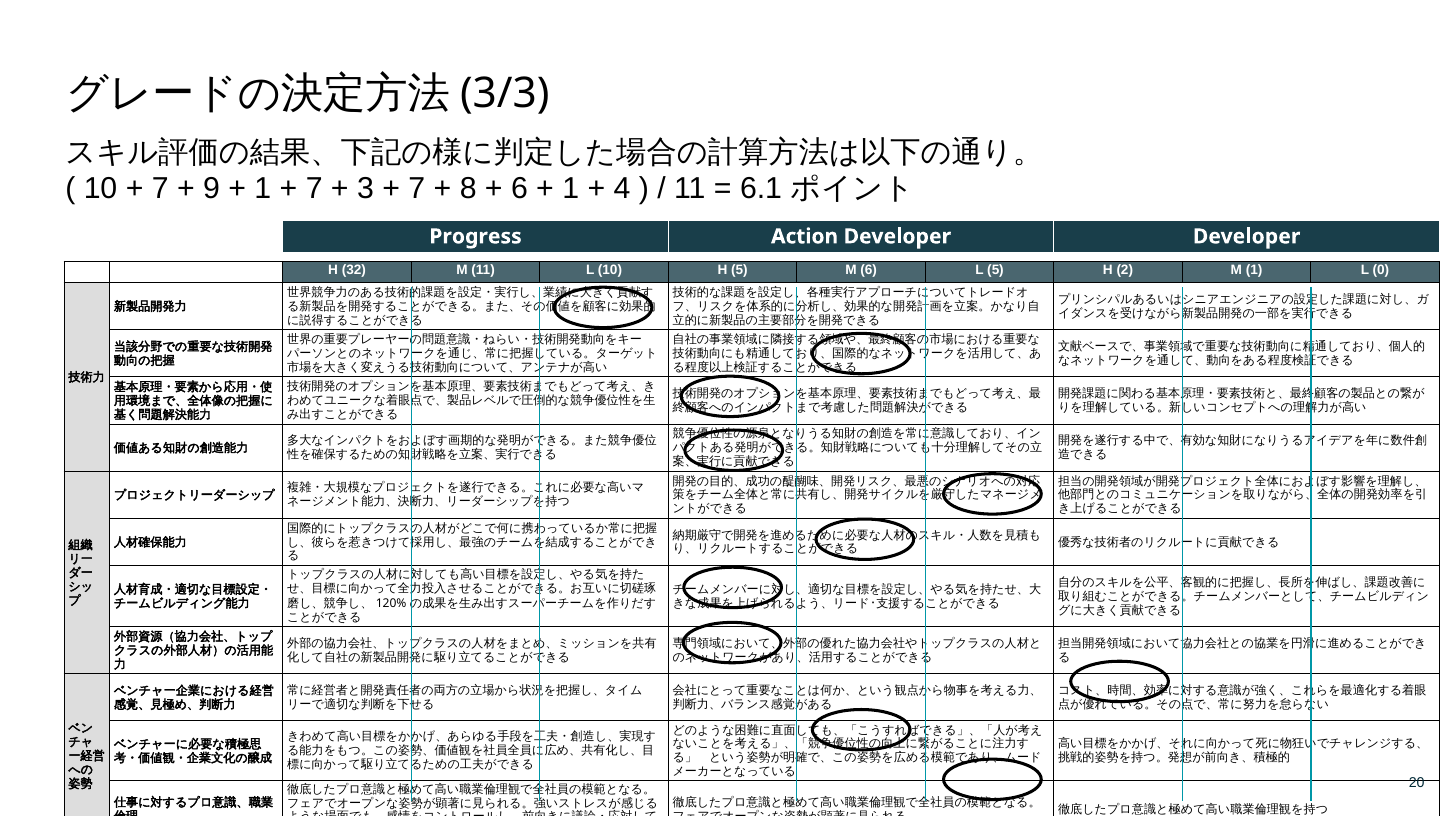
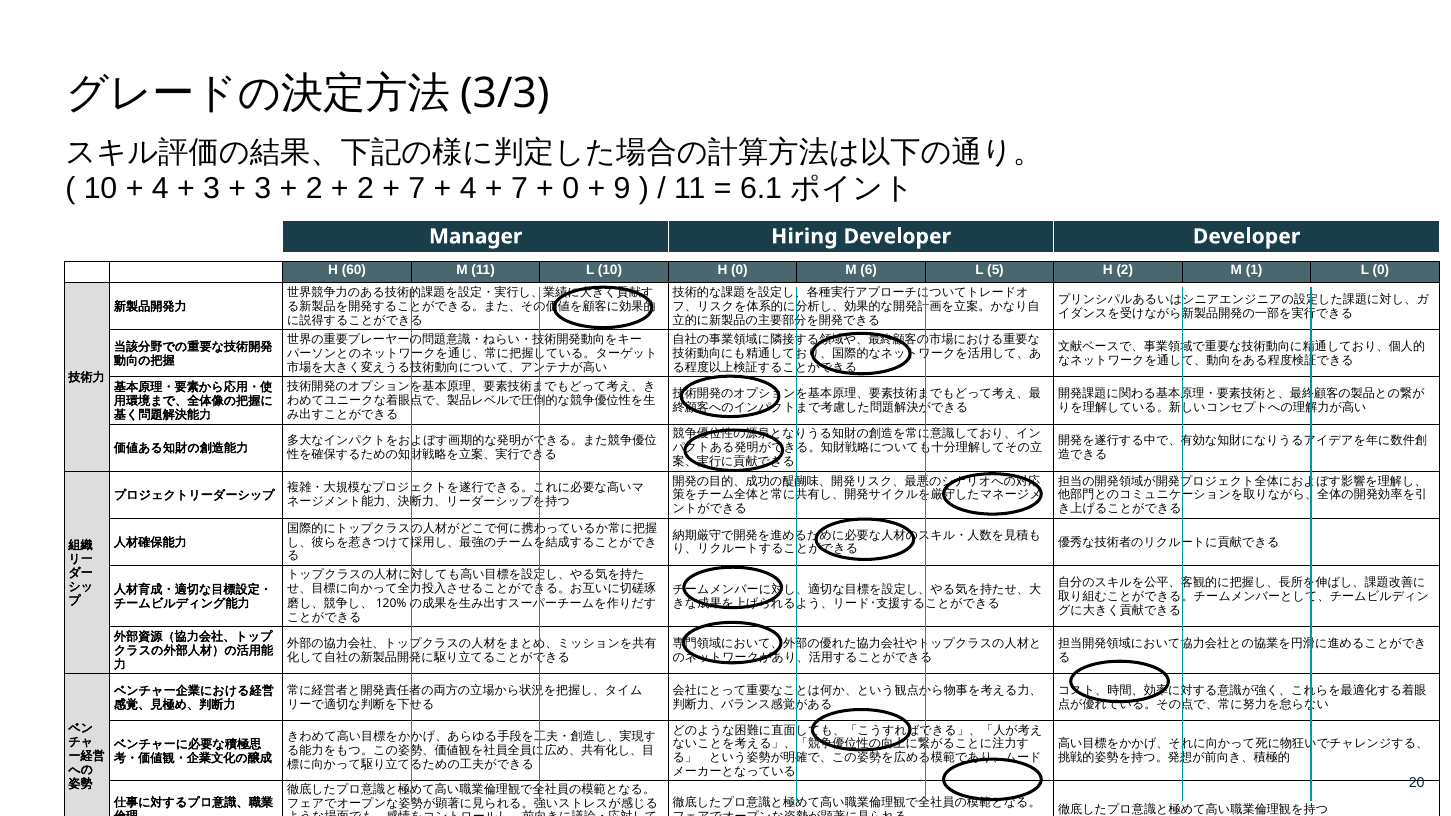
7: 7 -> 4 (160, 189)
9: 9 -> 3 (212, 189)
1: 1 -> 3 (263, 189)
7: 7 -> 2 (314, 189)
3: 3 -> 2 (365, 189)
8: 8 -> 4 (468, 189)
6: 6 -> 7 (519, 189)
1: 1 -> 0 (571, 189)
4: 4 -> 9 (622, 189)
Progress: Progress -> Manager (476, 237)
Action: Action -> Hiring (804, 237)
32: 32 -> 60 (354, 270)
H 5: 5 -> 0 (739, 270)
